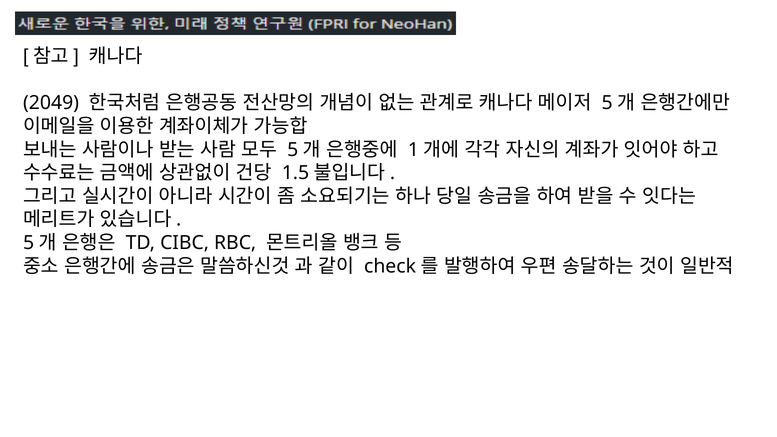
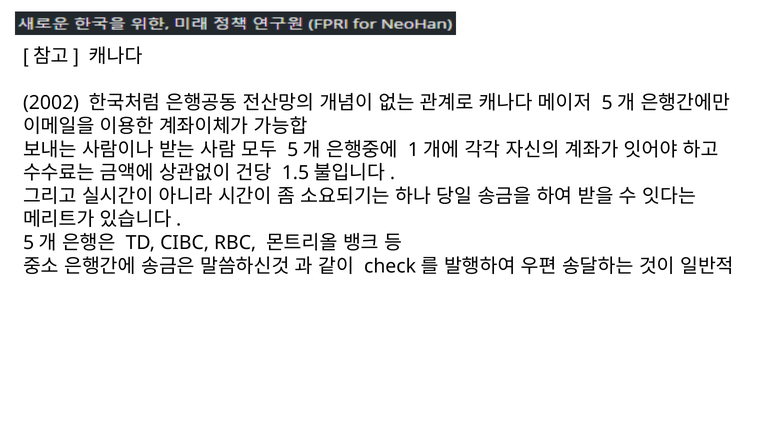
2049: 2049 -> 2002 (51, 103)
